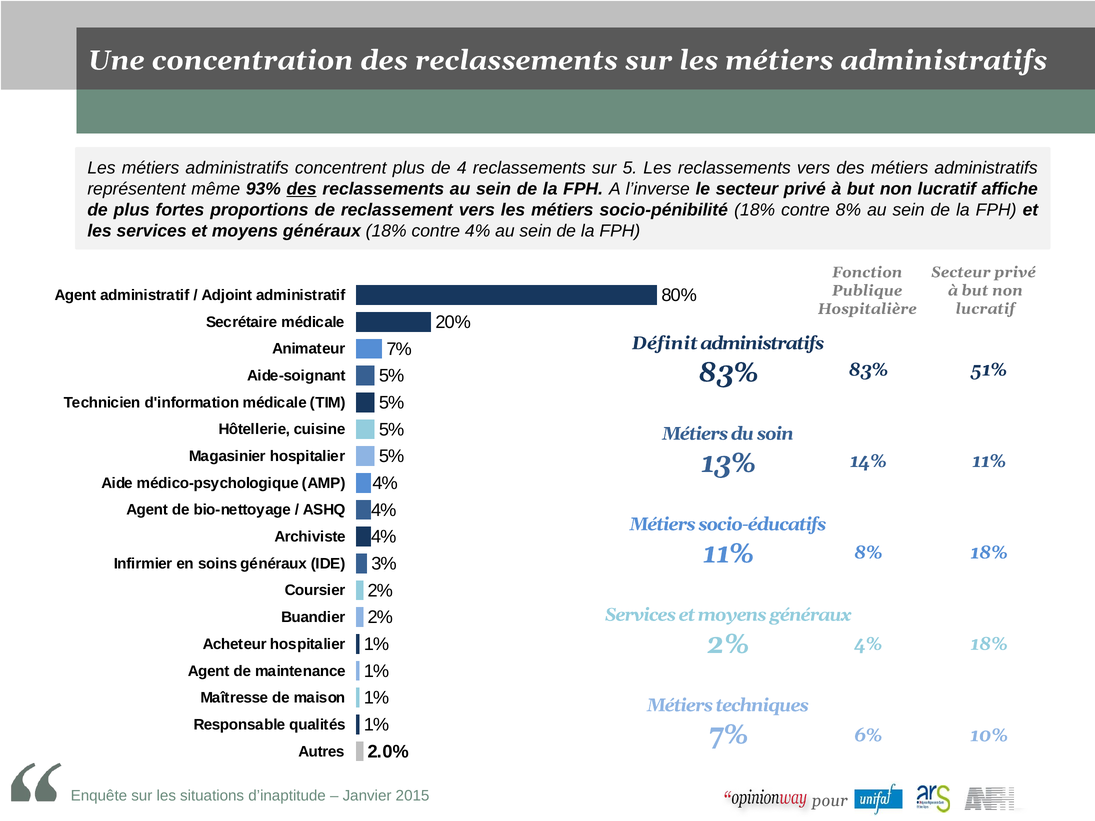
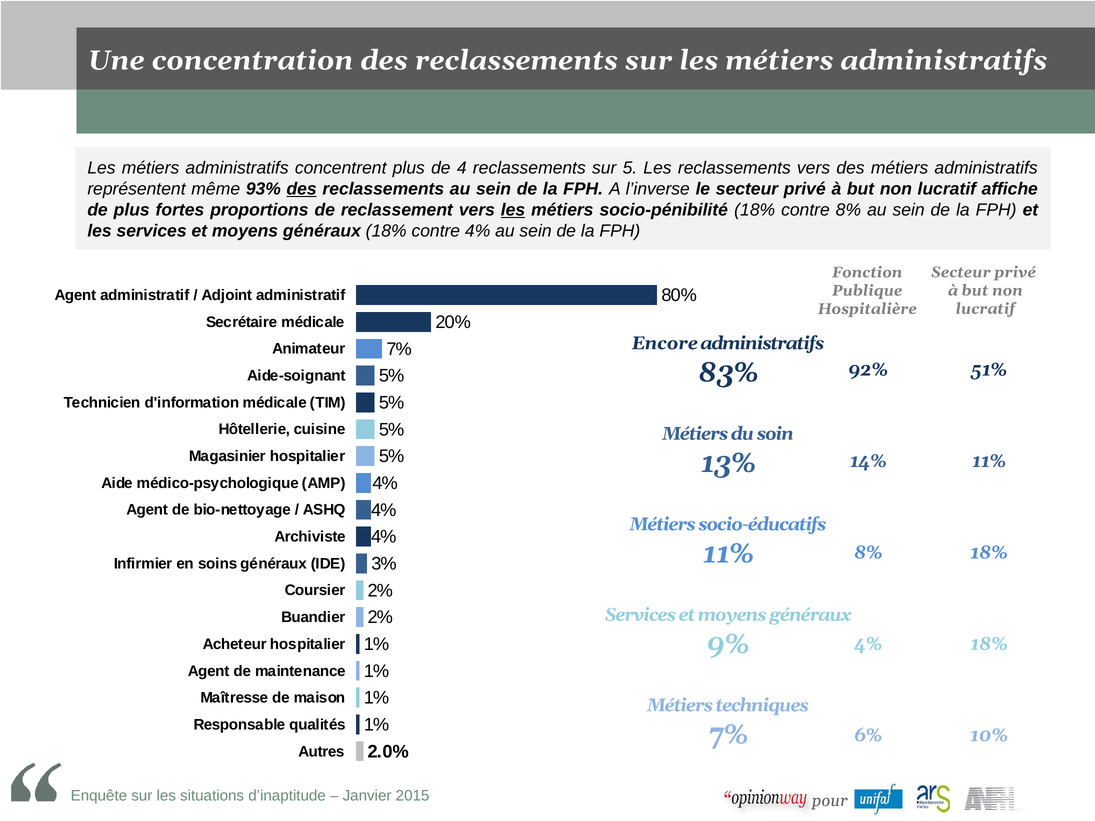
les underline: none -> present (513, 210)
Définit: Définit -> Encore (665, 343)
83%: 83% -> 92% (868, 370)
2%: 2% -> 9% (728, 644)
